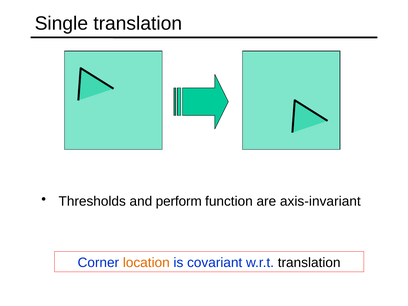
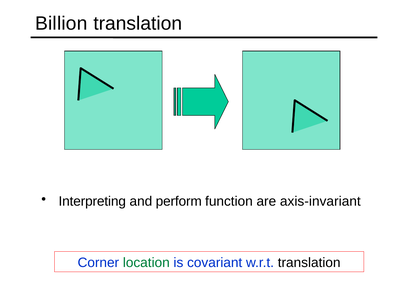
Single: Single -> Billion (61, 23)
Thresholds: Thresholds -> Interpreting (92, 202)
location colour: orange -> green (146, 263)
